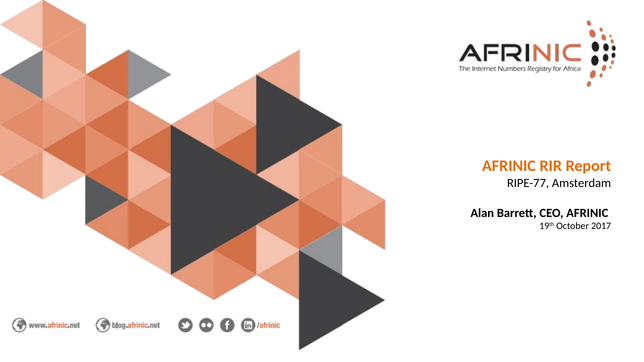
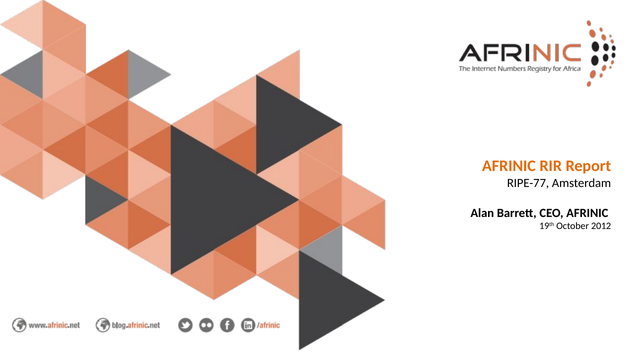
2017: 2017 -> 2012 (601, 226)
